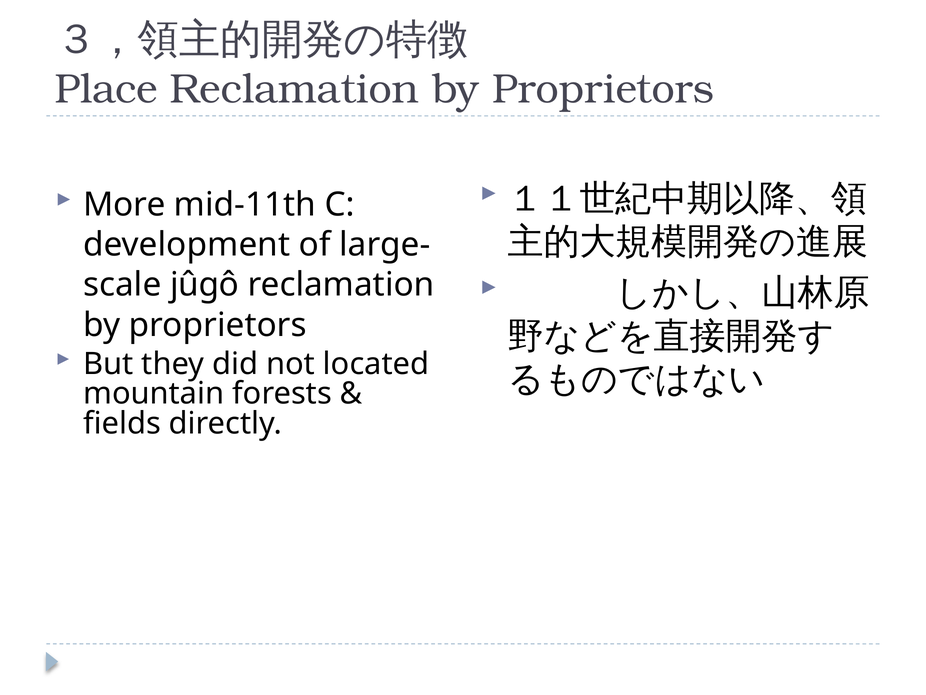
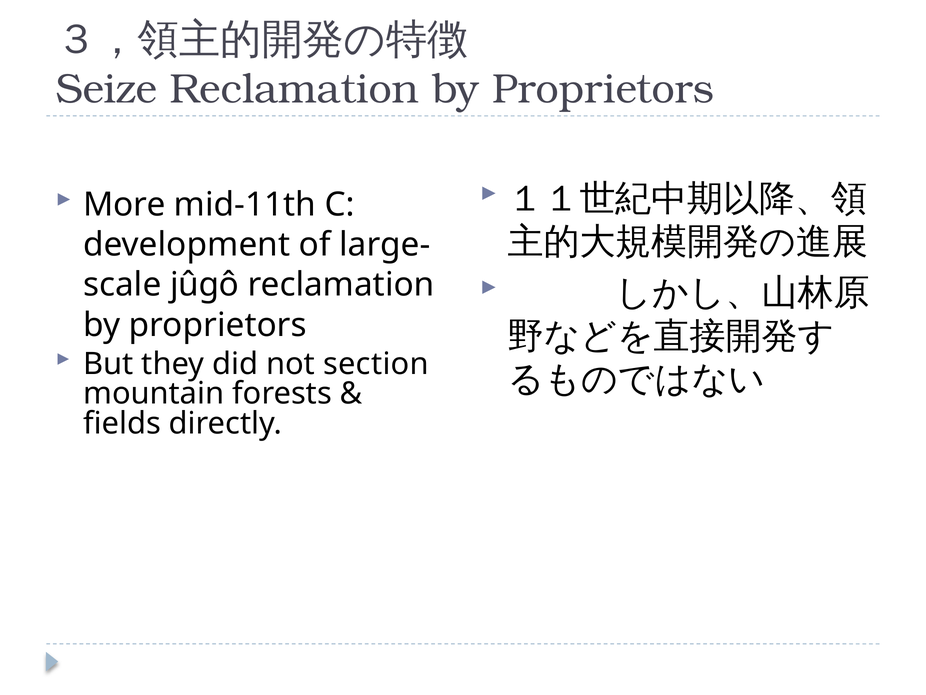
Place: Place -> Seize (106, 89)
located: located -> section (376, 364)
